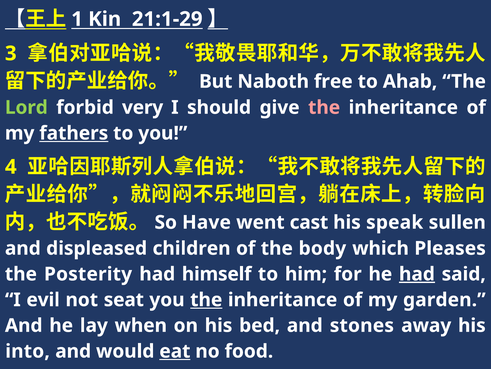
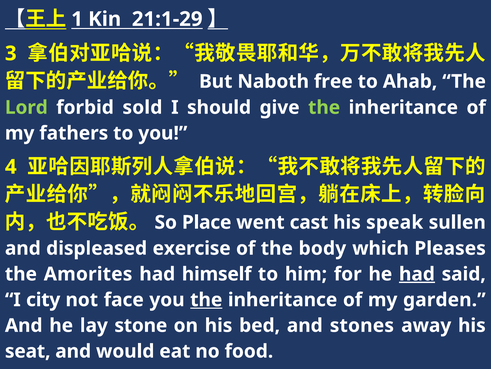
very: very -> sold (142, 107)
the colour: pink -> light green (324, 107)
fathers underline: present -> none (74, 133)
Have: Have -> Place (207, 222)
children: children -> exercise (192, 248)
Posterity: Posterity -> Amorites (88, 274)
evil: evil -> city (43, 299)
seat: seat -> face (124, 299)
when: when -> stone (141, 325)
into: into -> seat (28, 351)
eat underline: present -> none (175, 351)
